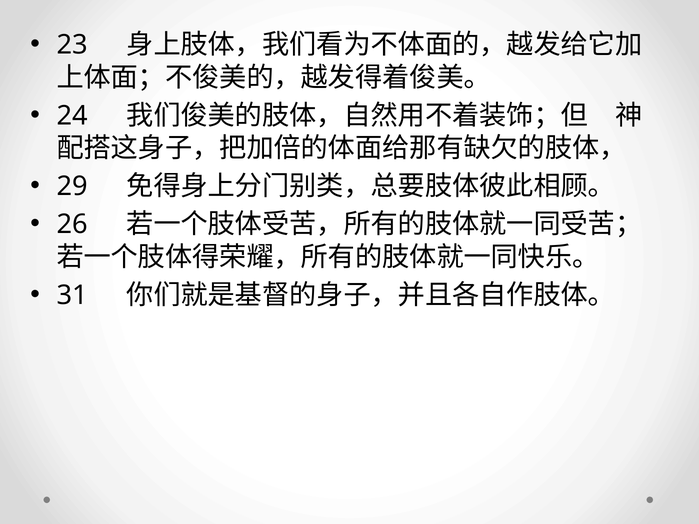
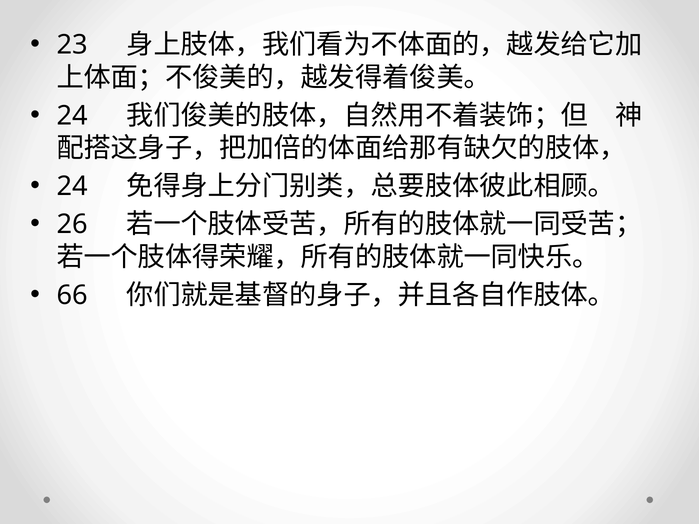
29: 29 -> 24 (72, 186)
31: 31 -> 66 (72, 295)
